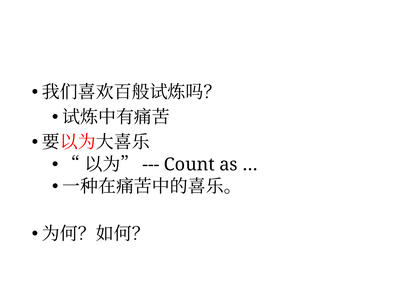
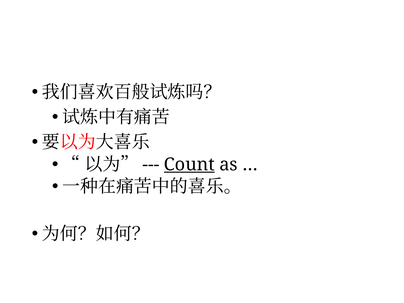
Count underline: none -> present (189, 165)
